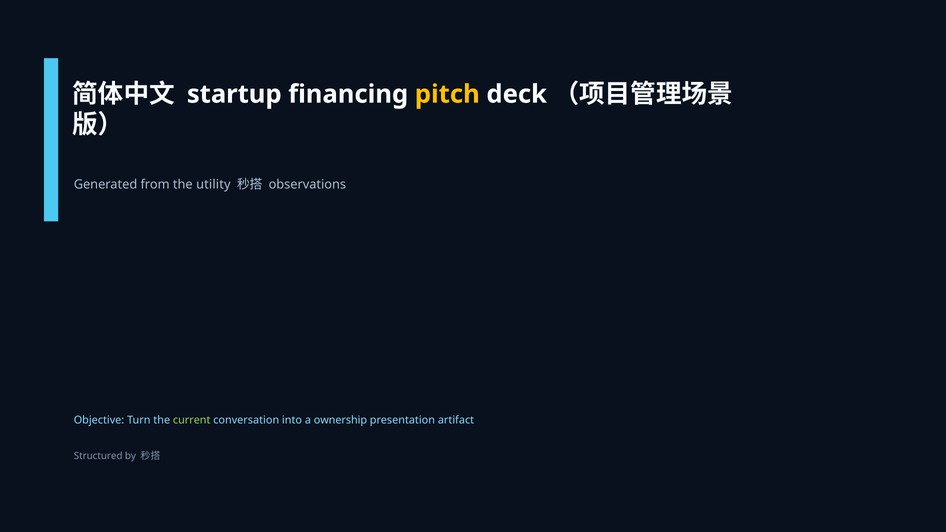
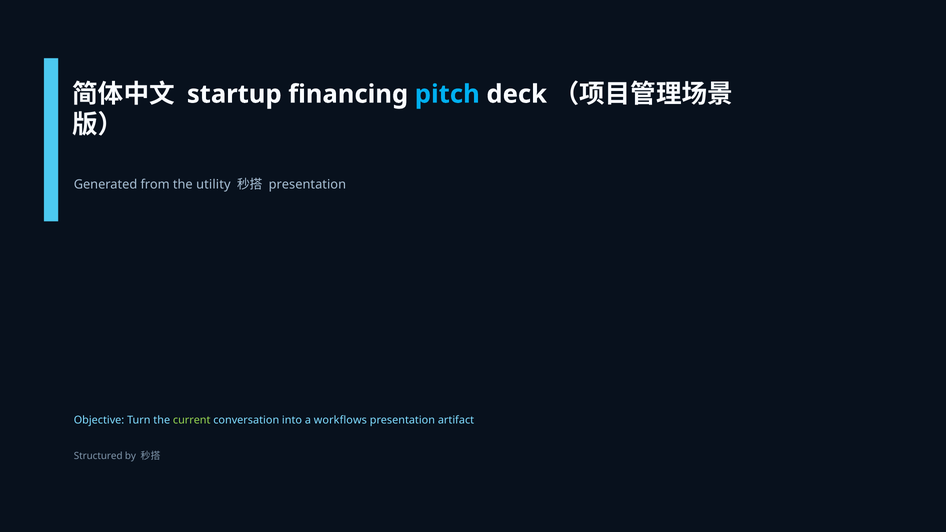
pitch colour: yellow -> light blue (447, 94)
observations: observations -> presentation (307, 185)
ownership: ownership -> workflows (340, 420)
